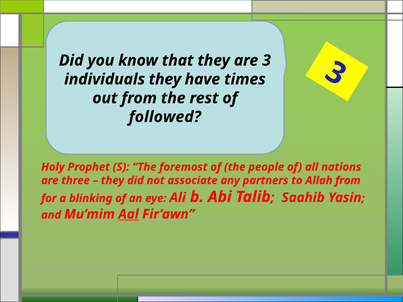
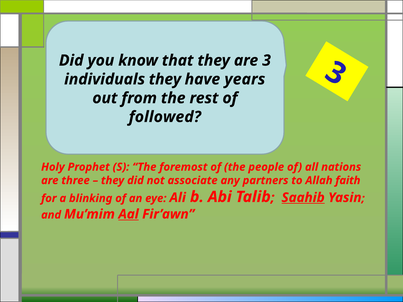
times: times -> years (245, 79)
Allah from: from -> faith (348, 181)
Saahib underline: none -> present (303, 198)
